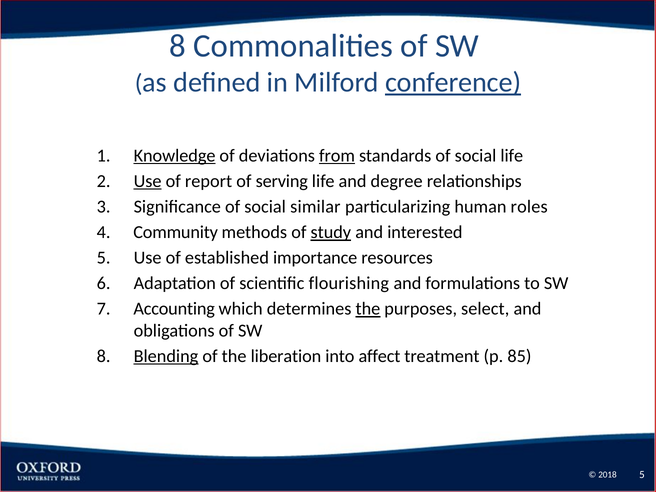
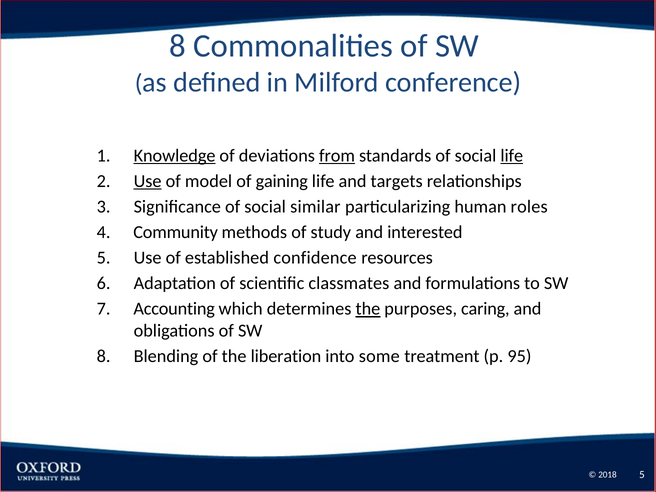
conference underline: present -> none (453, 82)
life underline: none -> present (512, 156)
report: report -> model (209, 181)
serving: serving -> gaining (282, 181)
degree: degree -> targets (397, 181)
study underline: present -> none (331, 232)
importance: importance -> confidence (315, 258)
flourishing: flourishing -> classmates (349, 283)
select: select -> caring (485, 309)
Blending underline: present -> none (166, 356)
affect: affect -> some (379, 356)
85: 85 -> 95 (519, 356)
